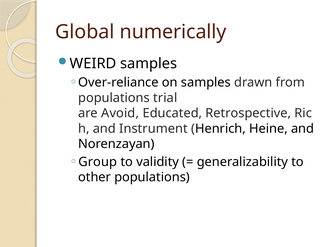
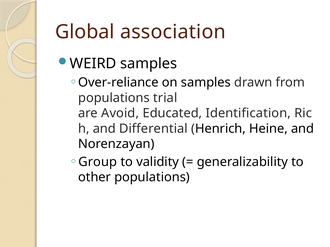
numerically: numerically -> association (173, 32)
Retrospective: Retrospective -> Identification (248, 113)
Instrument: Instrument -> Differential (153, 129)
